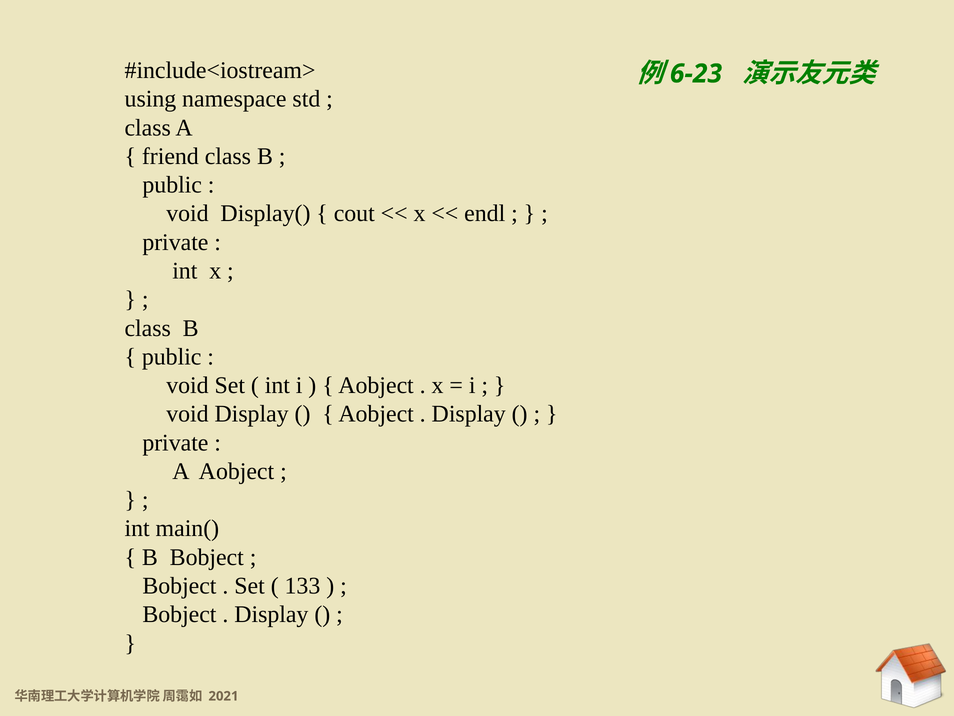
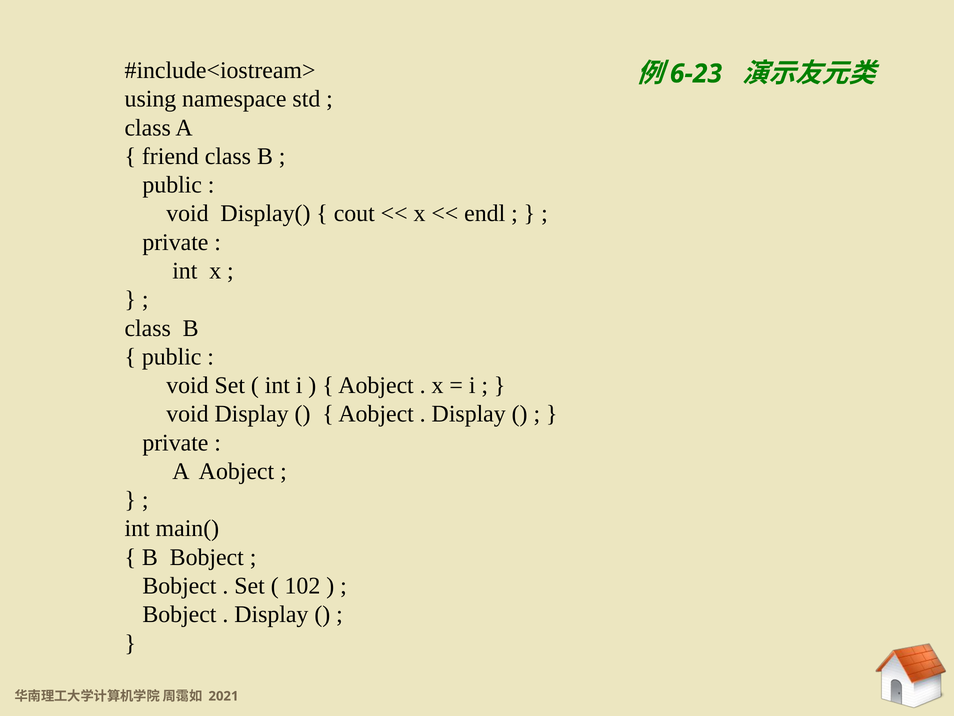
133: 133 -> 102 (302, 585)
